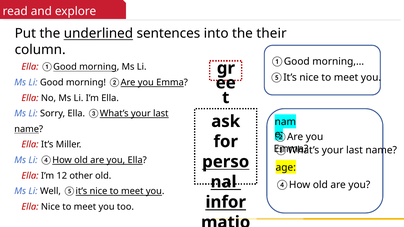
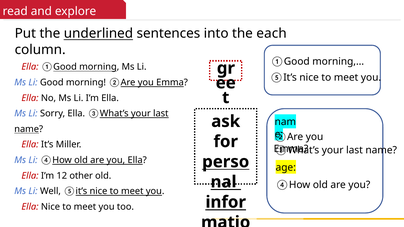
their: their -> each (272, 33)
